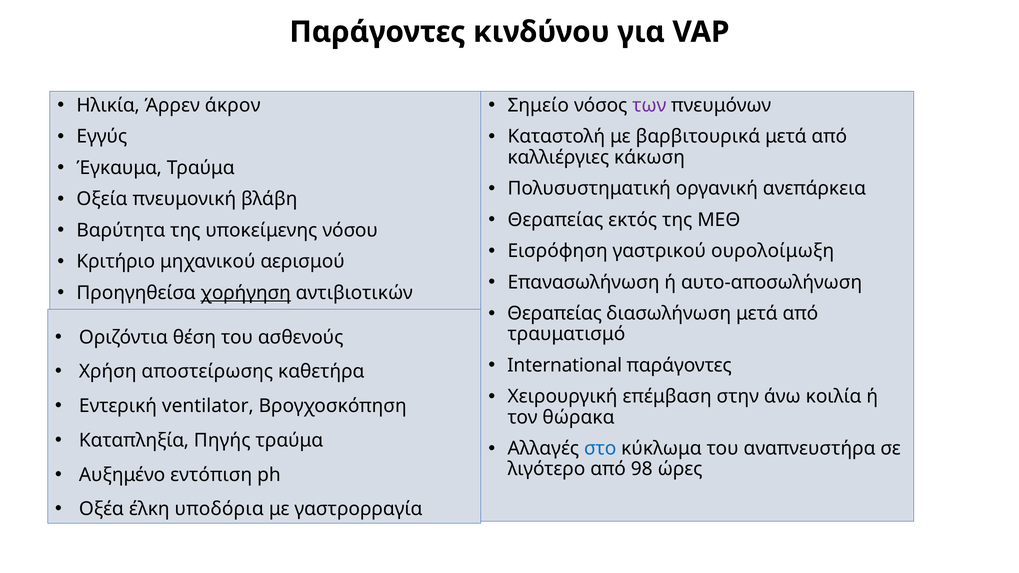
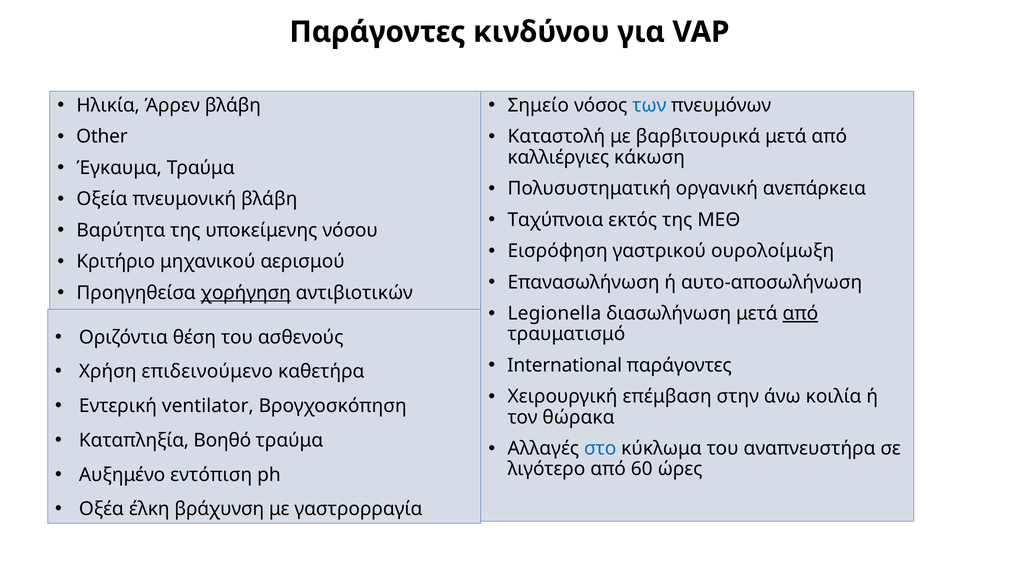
Άρρεν άκρον: άκρον -> βλάβη (233, 105)
των colour: purple -> blue (649, 105)
Εγγύς: Εγγύς -> Other (102, 137)
Θεραπείας: Θεραπείας -> Ταχύπνοια (555, 220)
Θεραπείας: Θεραπείας -> Legionella (554, 314)
από underline: none -> present (800, 314)
αποστείρωσης: αποστείρωσης -> επιδεινούμενο (207, 372)
Πηγής: Πηγής -> Βοηθό (222, 441)
98: 98 -> 60 (642, 469)
υποδόρια: υποδόρια -> βράχυνση (219, 509)
